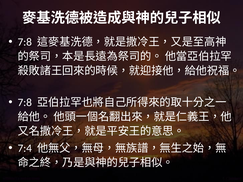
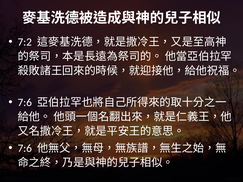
7:8: 7:8 -> 7:2 (25, 42)
7:8: 7:8 -> 7:6 (25, 103)
7:4: 7:4 -> 7:6 (25, 148)
